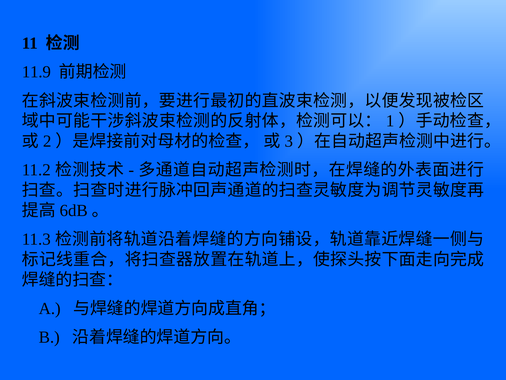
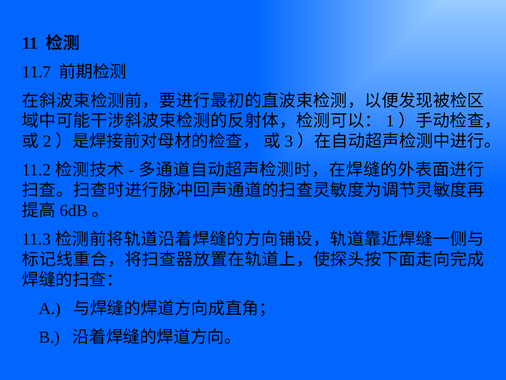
11.9: 11.9 -> 11.7 (36, 72)
